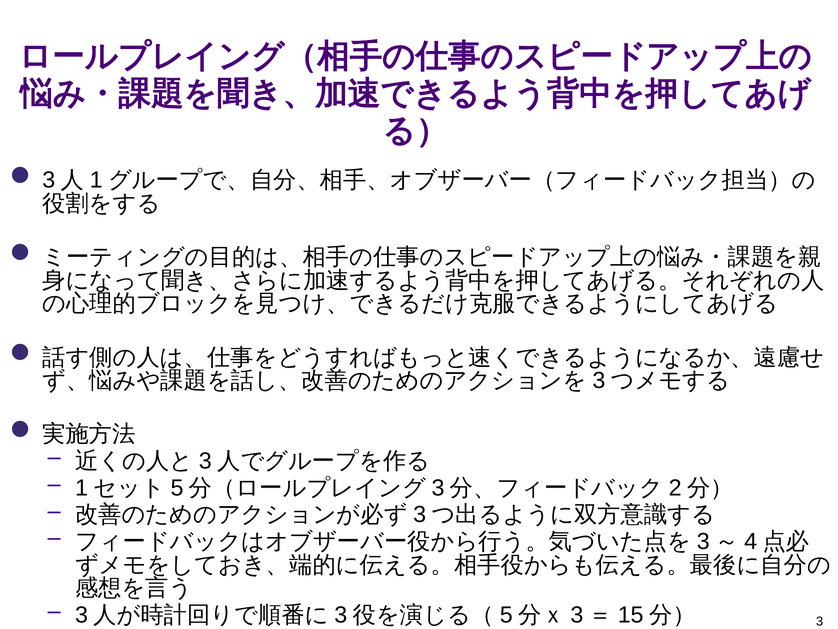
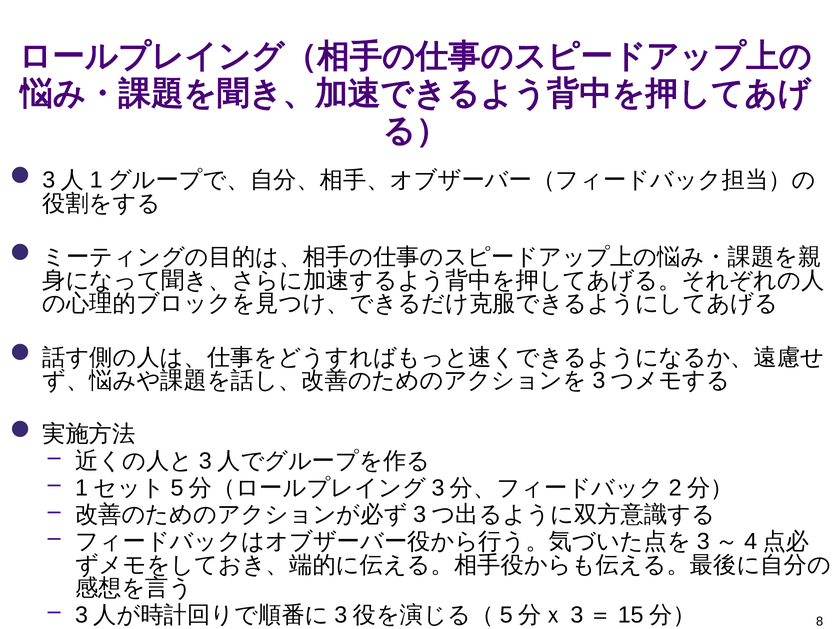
3: 3 -> 8 (820, 621)
